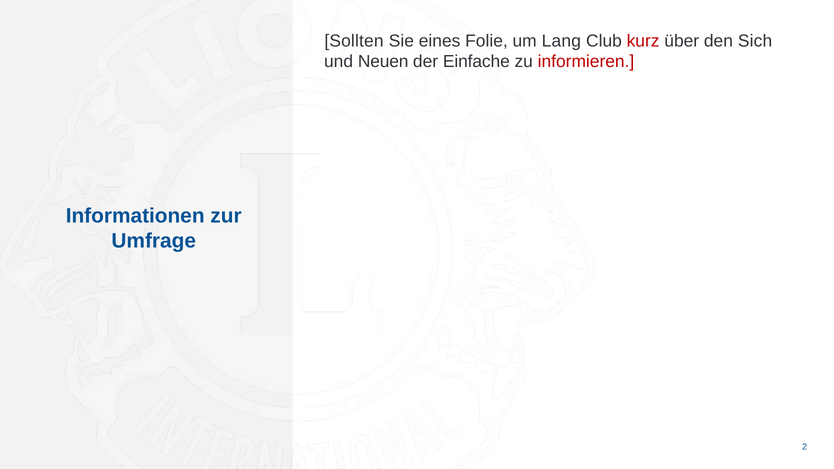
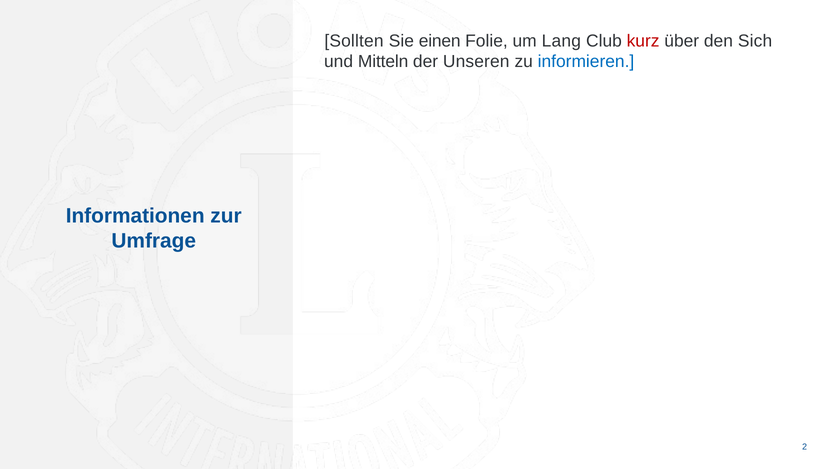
eines: eines -> einen (440, 41)
Neuen: Neuen -> Mitteln (383, 62)
Einfache: Einfache -> Unseren (476, 62)
informieren colour: red -> blue (586, 62)
